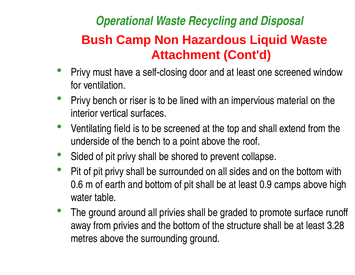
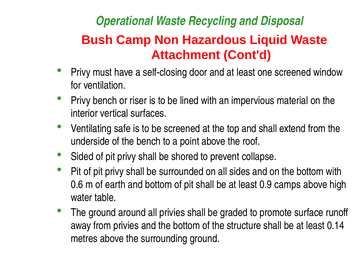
field: field -> safe (122, 128)
3.28: 3.28 -> 0.14 (336, 225)
